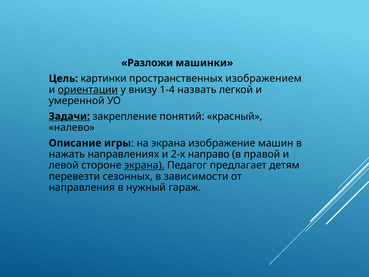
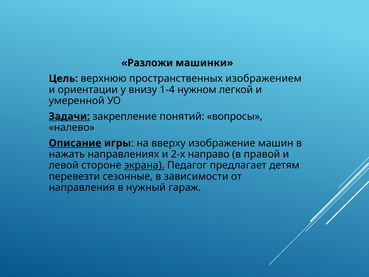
картинки: картинки -> верхнюю (104, 78)
ориентации underline: present -> none (88, 90)
назвать: назвать -> нужном (197, 90)
красный: красный -> вопросы (235, 116)
Описание underline: none -> present (75, 143)
на экрана: экрана -> вверху (168, 143)
сезонных: сезонных -> сезонные (128, 176)
